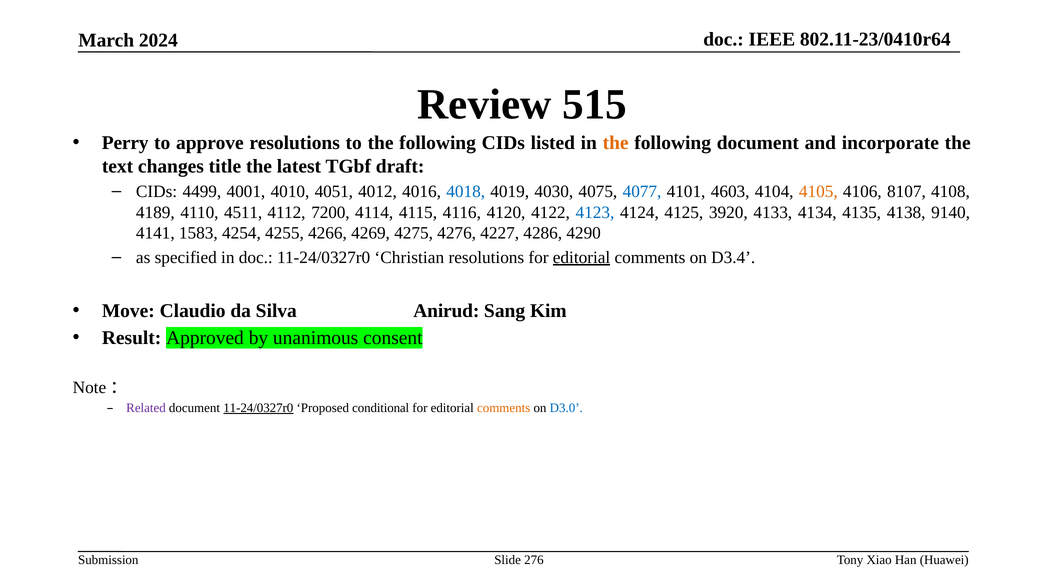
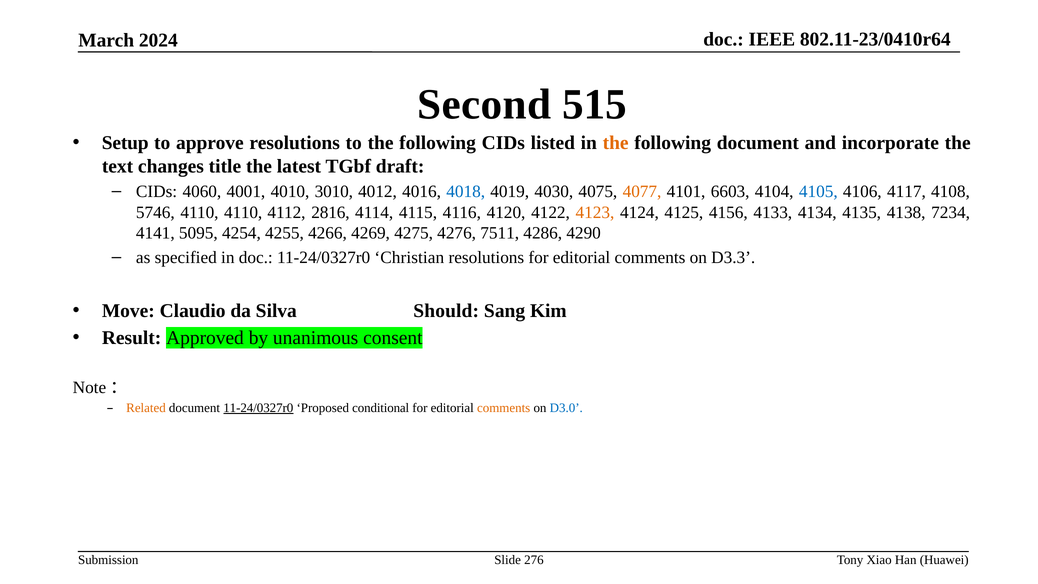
Review: Review -> Second (484, 104)
Perry: Perry -> Setup (125, 143)
4499: 4499 -> 4060 (202, 192)
4051: 4051 -> 3010 (334, 192)
4077 colour: blue -> orange (642, 192)
4603: 4603 -> 6603 (730, 192)
4105 colour: orange -> blue (818, 192)
8107: 8107 -> 4117 (906, 192)
4189: 4189 -> 5746 (155, 212)
4110 4511: 4511 -> 4110 (243, 212)
7200: 7200 -> 2816 (330, 212)
4123 colour: blue -> orange (595, 212)
3920: 3920 -> 4156 (728, 212)
9140: 9140 -> 7234 (951, 212)
1583: 1583 -> 5095 (198, 233)
4227: 4227 -> 7511 (500, 233)
editorial underline: present -> none (582, 257)
D3.4: D3.4 -> D3.3 (733, 257)
Anirud: Anirud -> Should (446, 311)
Related colour: purple -> orange (146, 408)
